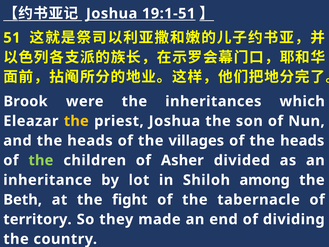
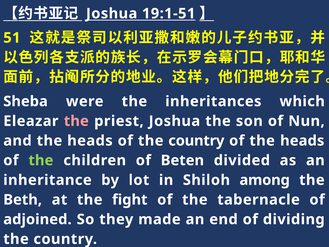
Brook: Brook -> Sheba (26, 101)
the colour: yellow -> pink (76, 121)
of the villages: villages -> country (196, 141)
Asher: Asher -> Beten (182, 160)
territory: territory -> adjoined (37, 219)
